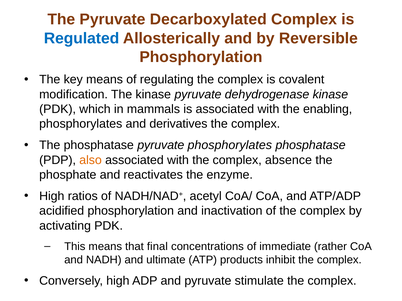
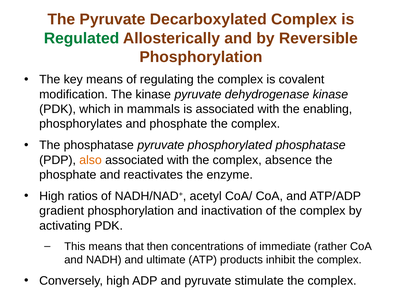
Regulated colour: blue -> green (82, 38)
and derivatives: derivatives -> phosphate (178, 124)
pyruvate phosphorylates: phosphorylates -> phosphorylated (230, 146)
acidified: acidified -> gradient (62, 211)
final: final -> then (158, 247)
